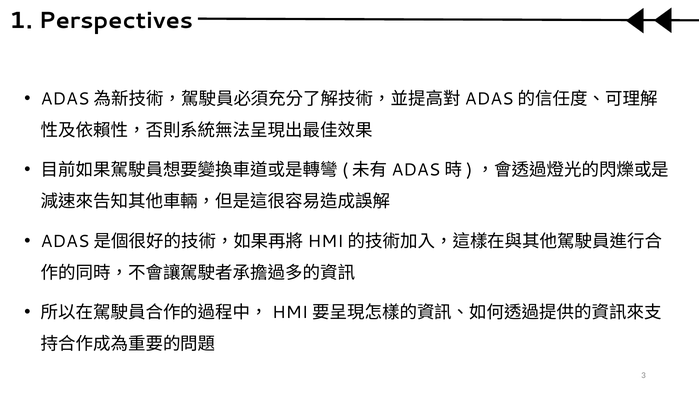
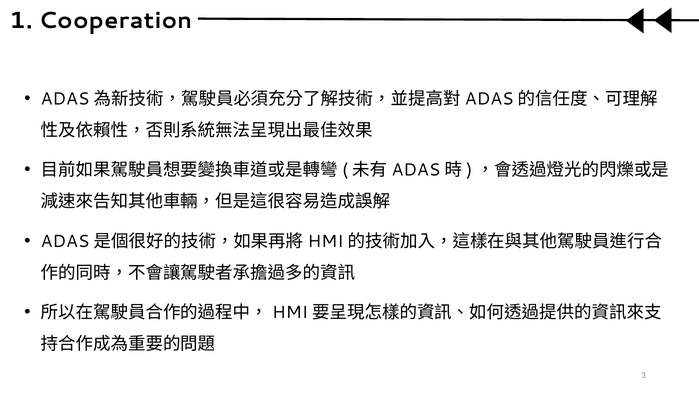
Perspectives: Perspectives -> Cooperation (116, 20)
